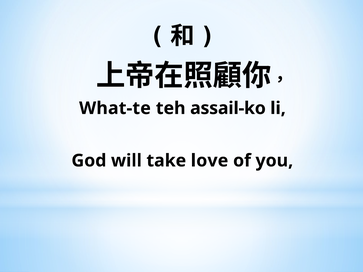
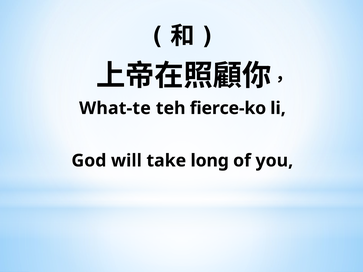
assail-ko: assail-ko -> fierce-ko (228, 108)
love: love -> long (210, 161)
